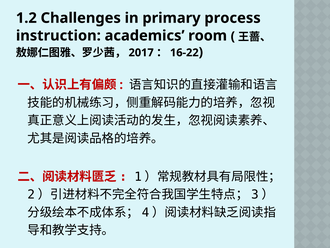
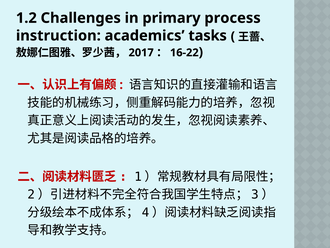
room: room -> tasks (208, 36)
